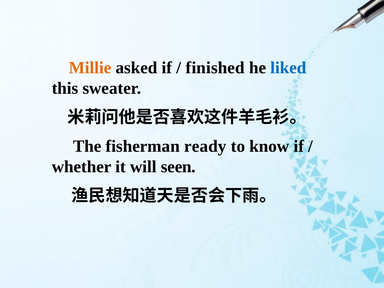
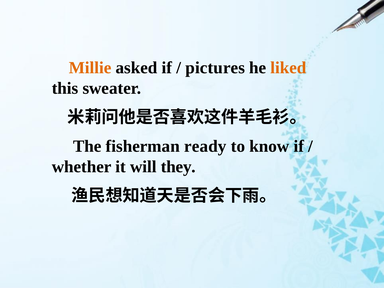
finished: finished -> pictures (215, 68)
liked colour: blue -> orange (288, 68)
seen: seen -> they (178, 167)
